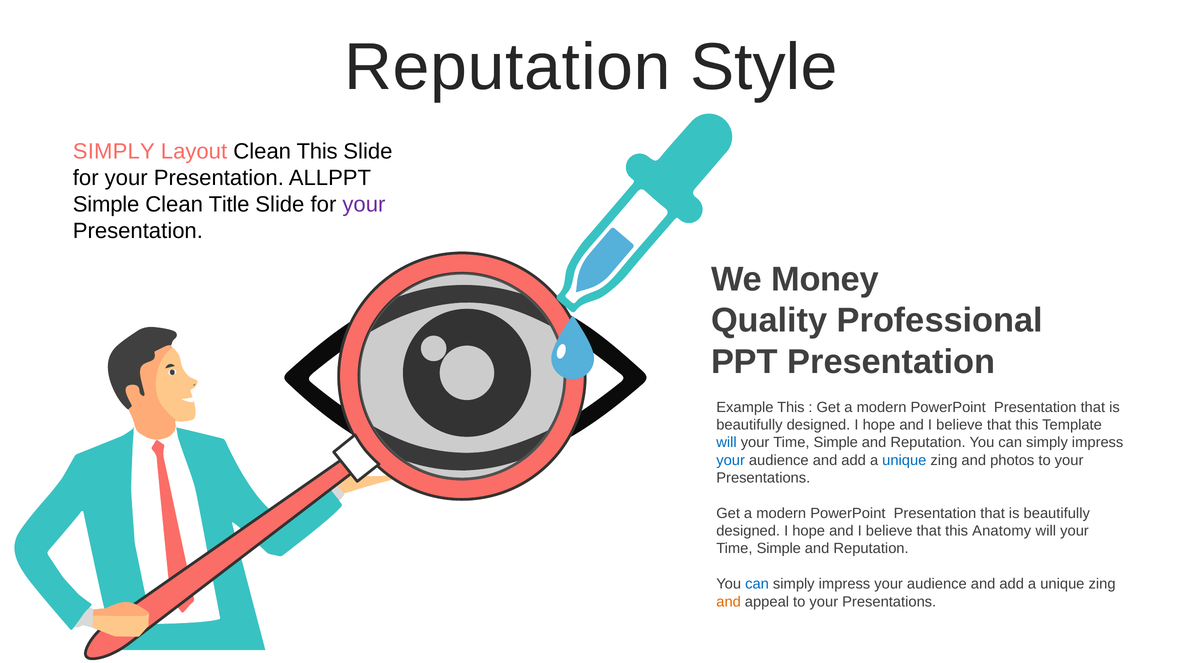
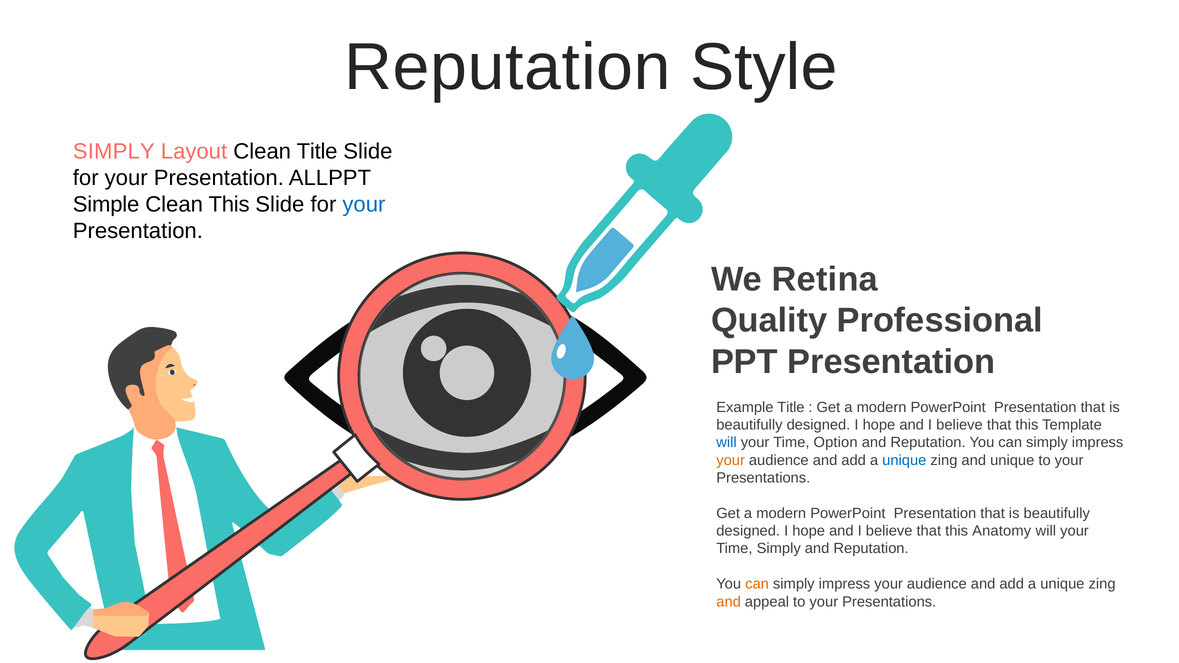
Clean This: This -> Title (317, 151)
Clean Title: Title -> This (229, 205)
your colour: purple -> blue (364, 205)
Money: Money -> Retina (825, 279)
Example This: This -> Title (791, 407)
Simple: Simple -> Option (836, 443)
your colour: blue -> orange (731, 460)
and photos: photos -> unique (1012, 460)
Simple: Simple -> Simply (779, 549)
can colour: blue -> orange (757, 584)
